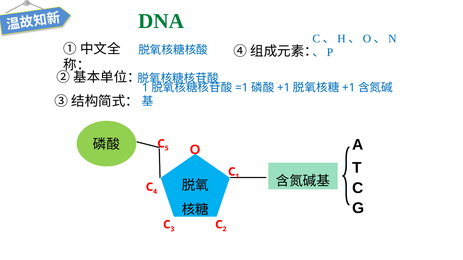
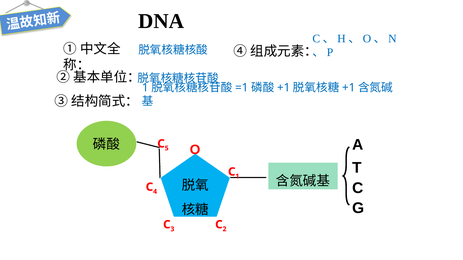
DNA colour: green -> black (161, 21)
